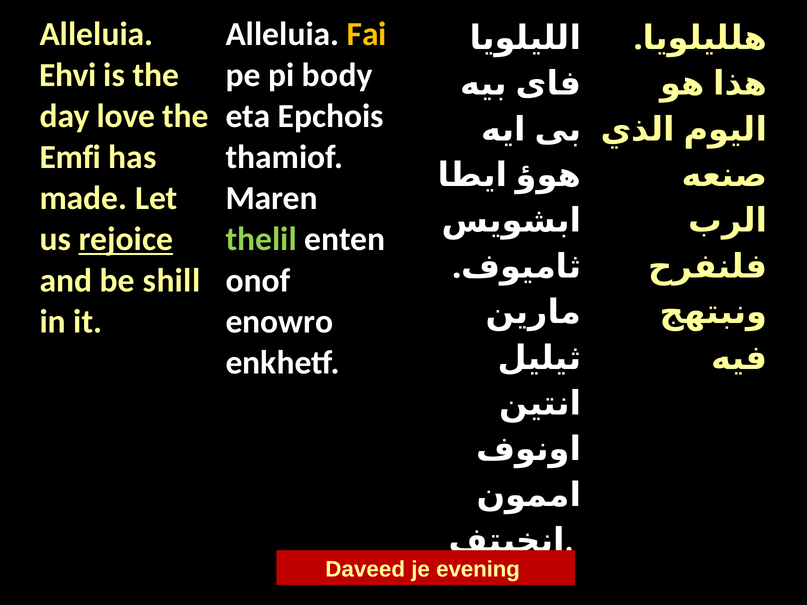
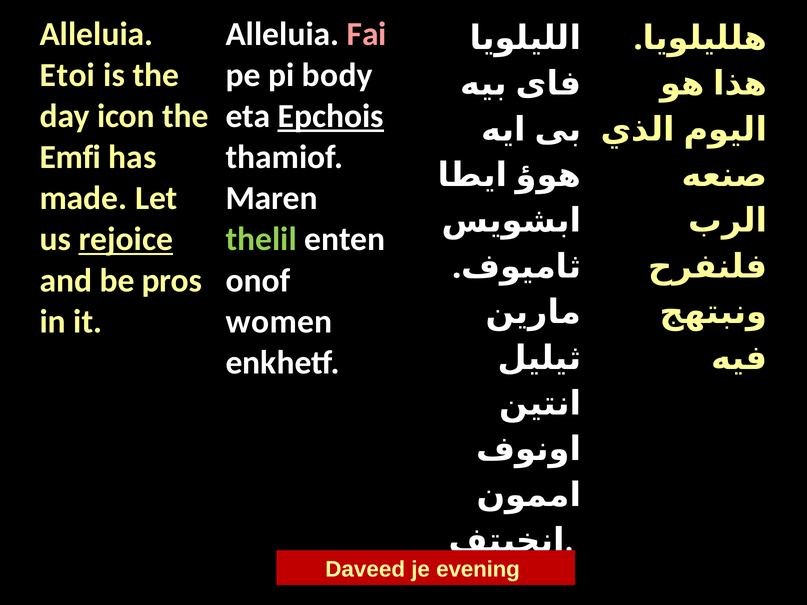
Fai colour: yellow -> pink (367, 34)
Ehvi: Ehvi -> Etoi (68, 75)
love: love -> icon (126, 116)
Epchois underline: none -> present (331, 116)
shill: shill -> pros (172, 281)
enowro: enowro -> women (279, 322)
